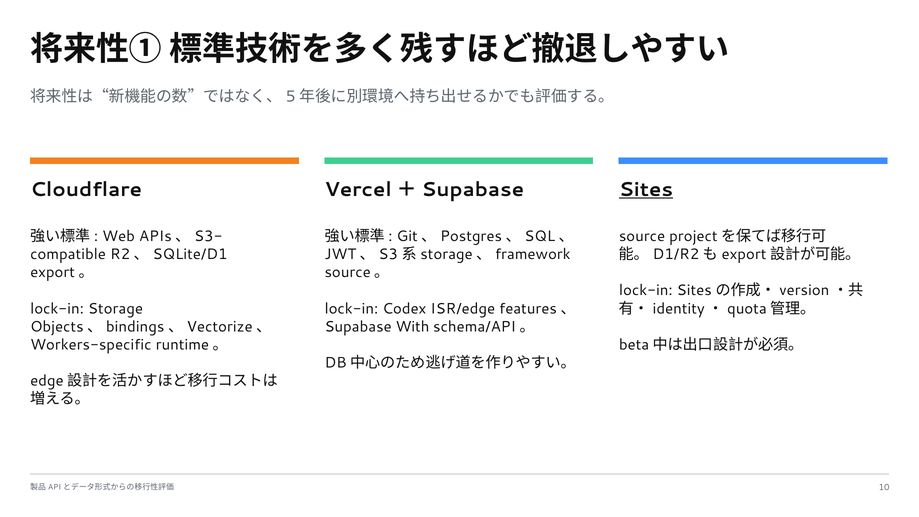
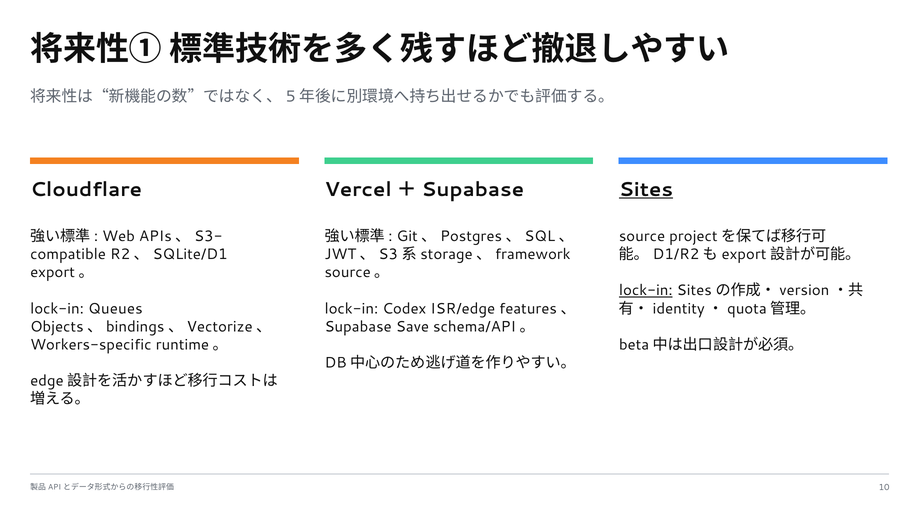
lock-in underline: none -> present (646, 290)
Storage: Storage -> Queues (115, 309)
With: With -> Save (412, 327)
